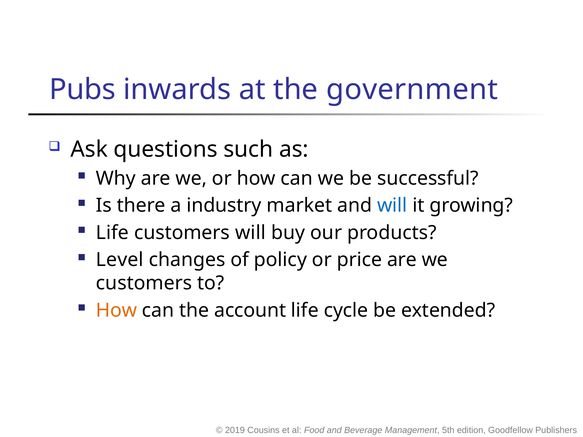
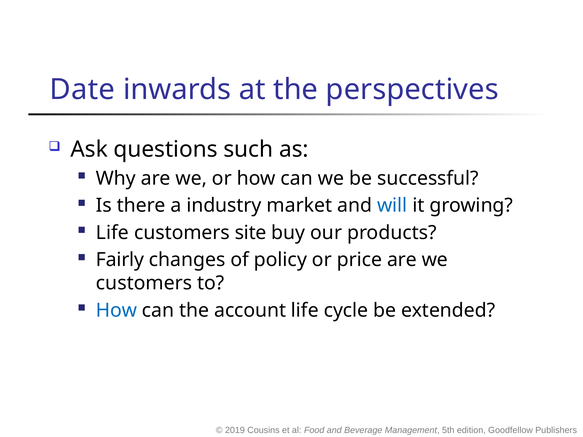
Pubs: Pubs -> Date (82, 89)
government: government -> perspectives (412, 89)
customers will: will -> site (251, 233)
Level: Level -> Fairly (120, 260)
How colour: orange -> blue (117, 311)
